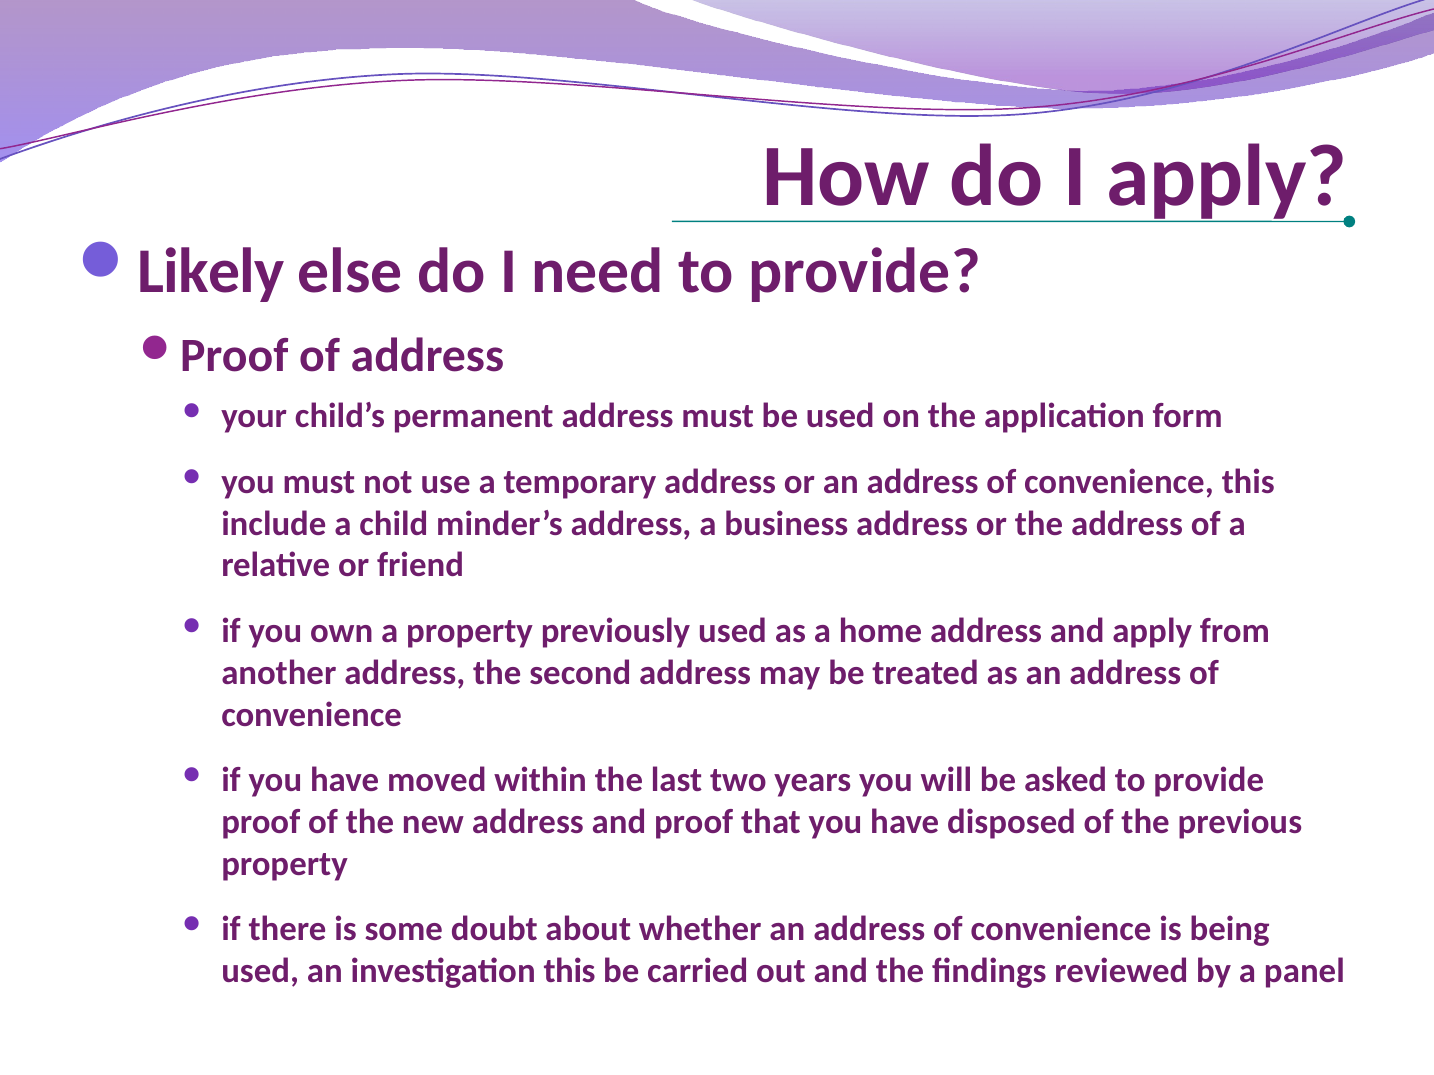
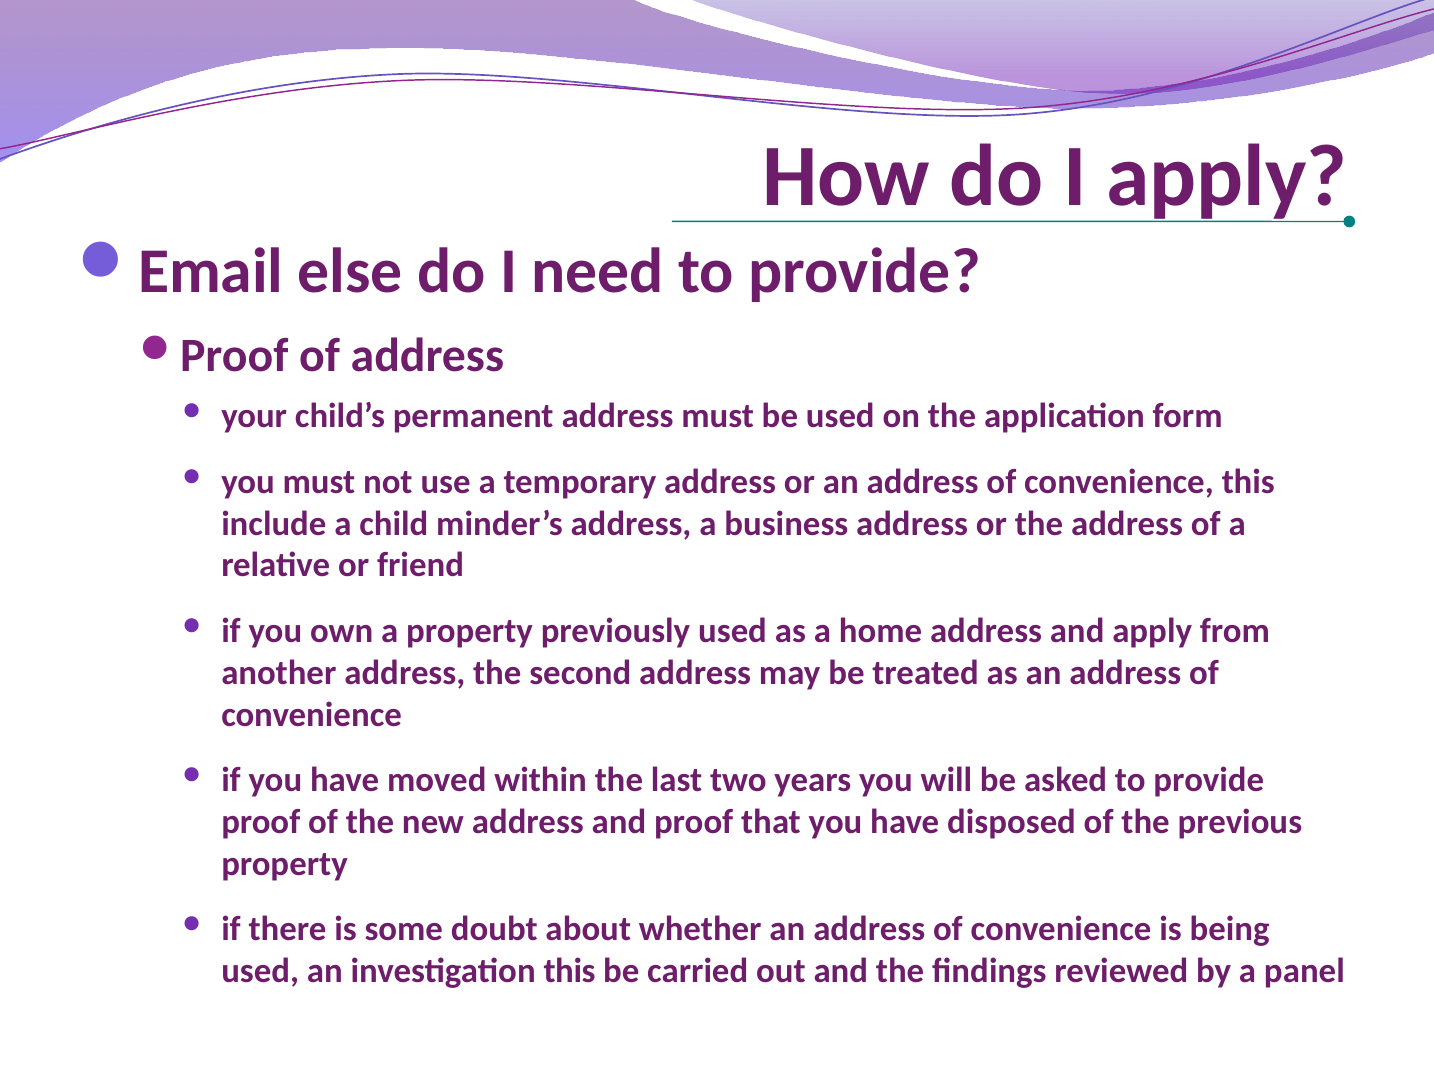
Likely: Likely -> Email (211, 272)
